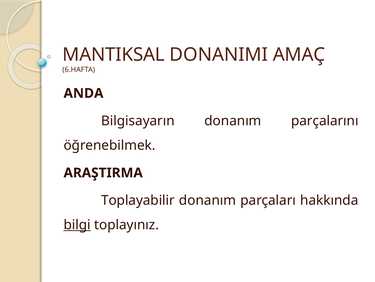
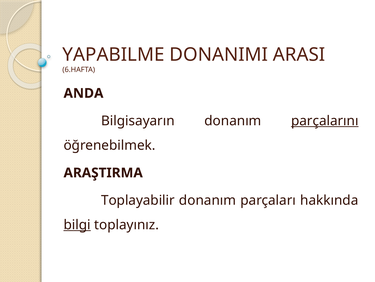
MANTIKSAL: MANTIKSAL -> YAPABILME (113, 55)
AMAÇ: AMAÇ -> ARASI (299, 55)
parçalarını underline: none -> present (325, 121)
